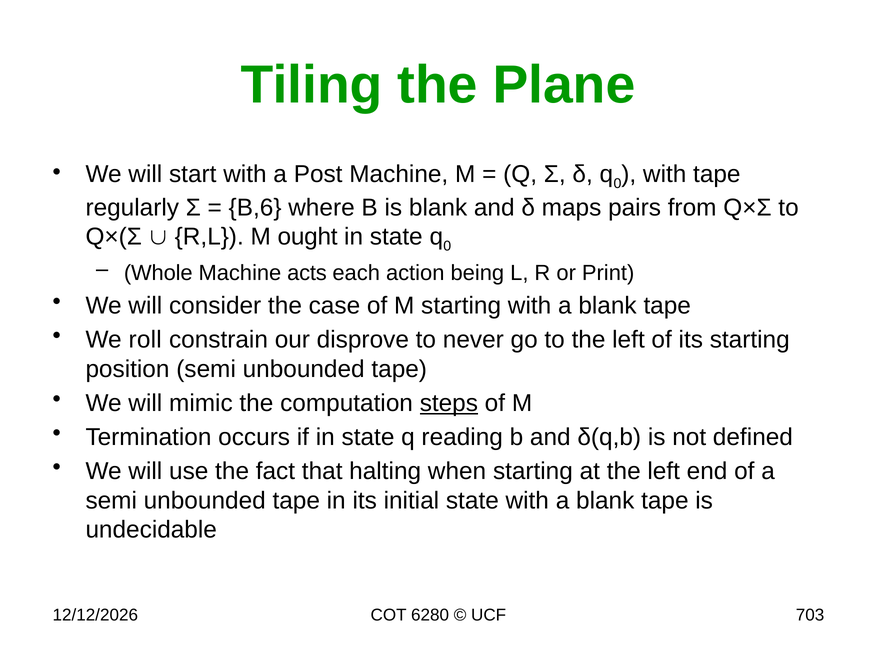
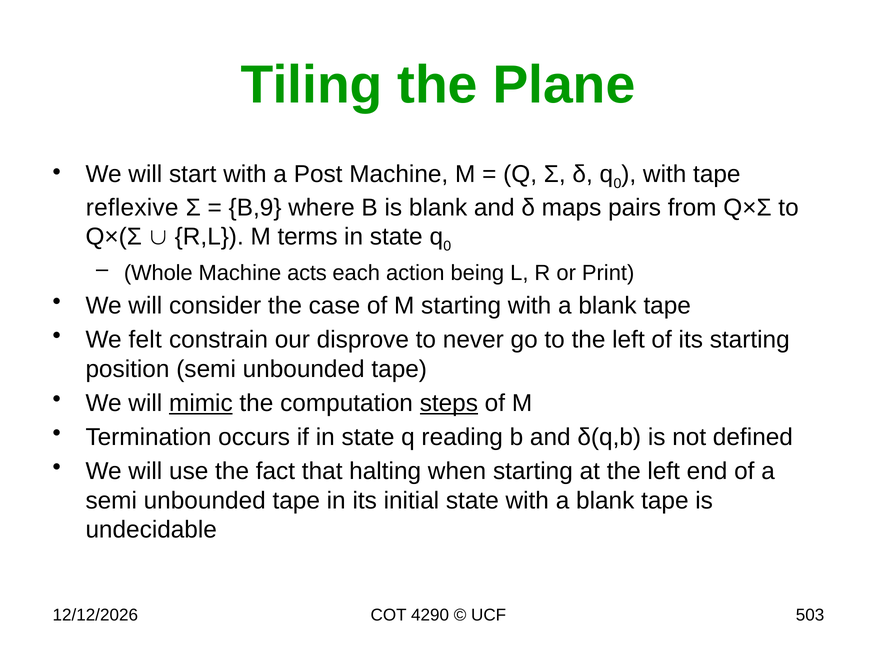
regularly: regularly -> reflexive (132, 207)
B,6: B,6 -> B,9 (255, 207)
ought: ought -> terms (308, 237)
roll: roll -> felt (145, 340)
mimic underline: none -> present (201, 403)
6280: 6280 -> 4290 (430, 615)
703: 703 -> 503 (810, 615)
